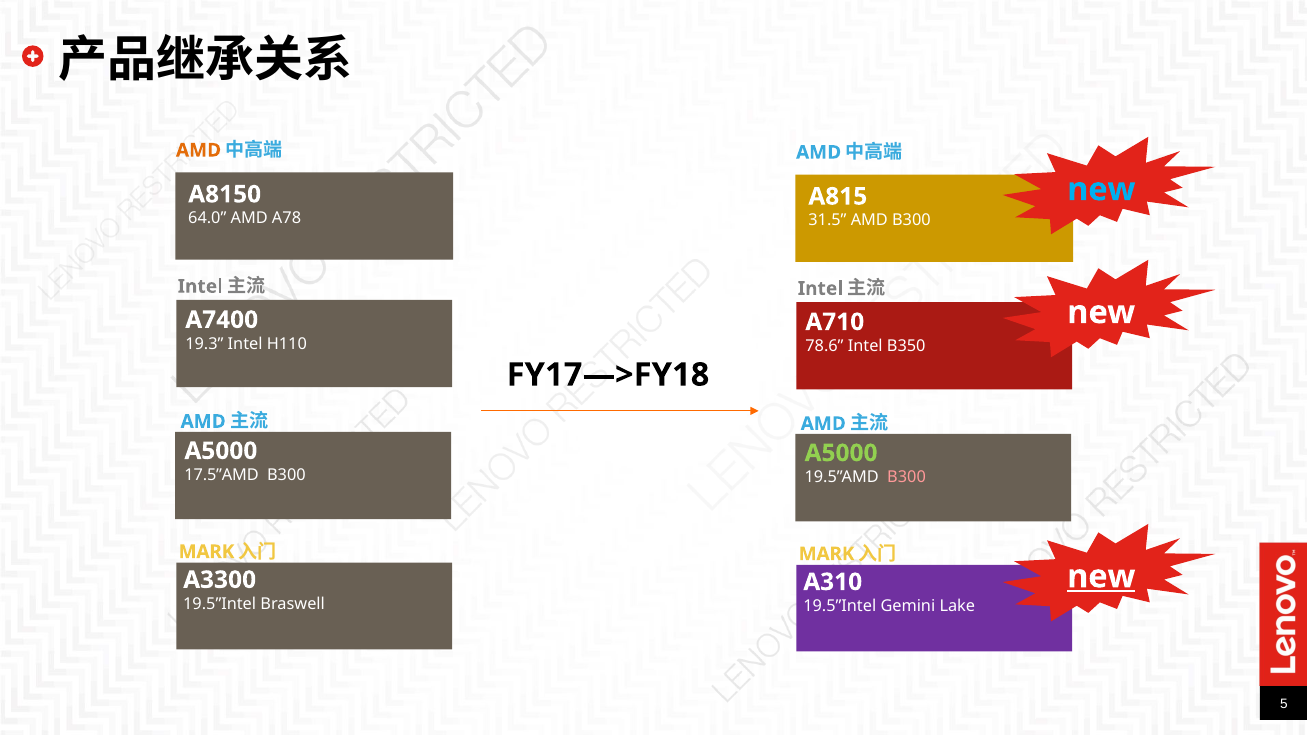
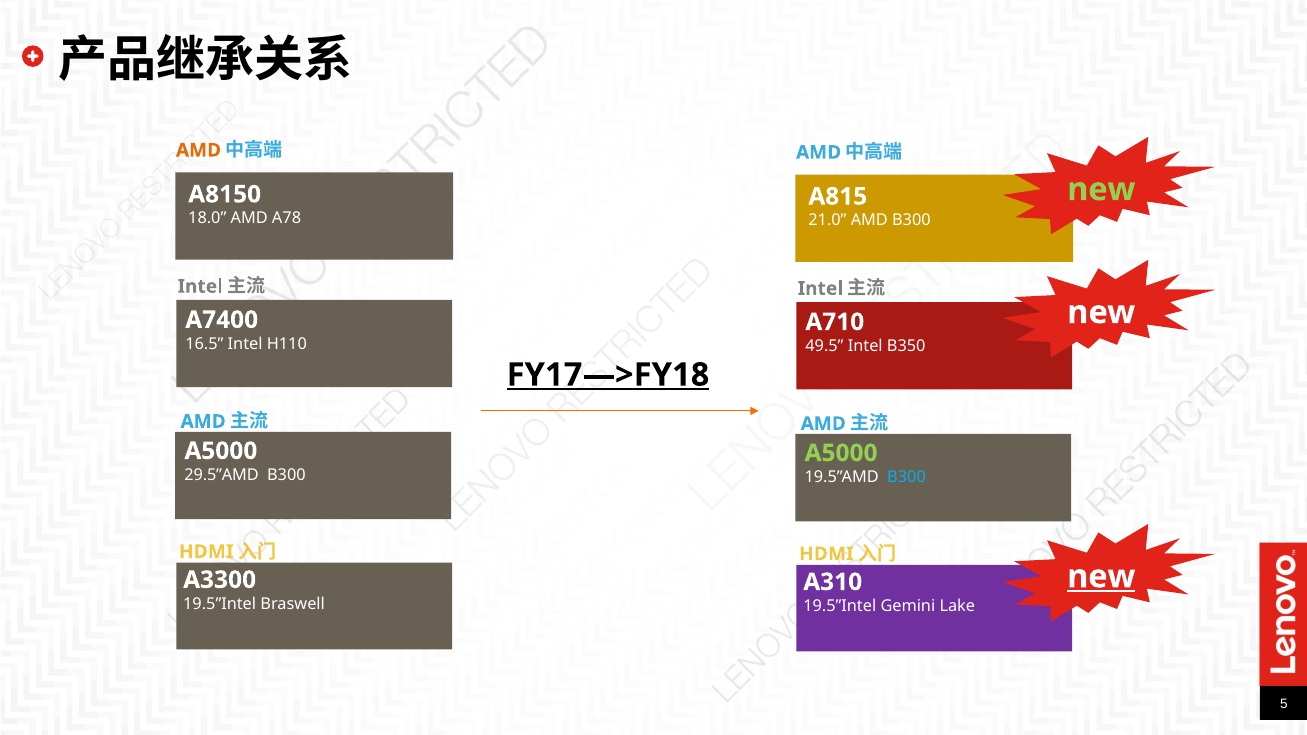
new colour: light blue -> light green (1101, 190)
64.0: 64.0 -> 18.0 (207, 218)
31.5: 31.5 -> 21.0 (827, 221)
19.3: 19.3 -> 16.5 (204, 344)
78.6: 78.6 -> 49.5 (824, 346)
FY17—>FY18 underline: none -> present (608, 375)
17.5”AMD: 17.5”AMD -> 29.5”AMD (222, 475)
B300 colour: pink -> light blue (907, 477)
MARK: MARK -> HDMI (206, 552)
MARK: MARK -> HDMI (826, 554)
